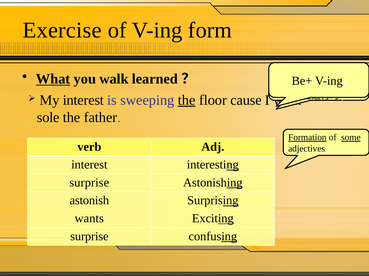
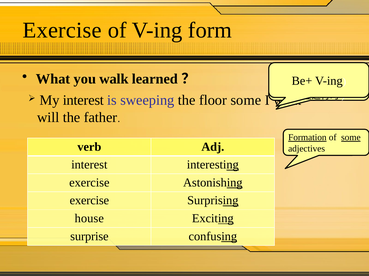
What underline: present -> none (53, 79)
the underline: present -> none (187, 100)
floor cause: cause -> some (246, 100)
sole: sole -> will (48, 118)
surprise: surprise -> exercise (89, 183)
astonish: astonish -> exercise (89, 201)
wants: wants -> house (89, 219)
